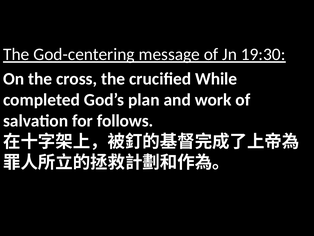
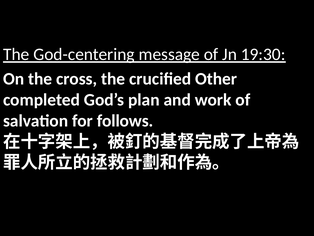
While: While -> Other (216, 79)
